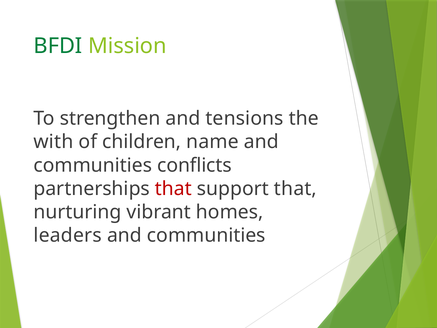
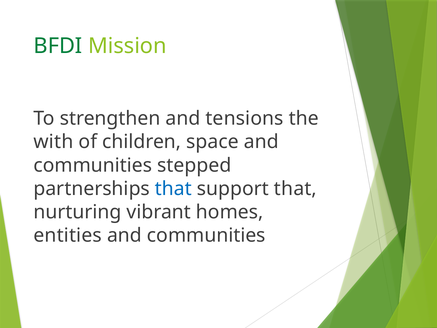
name: name -> space (213, 142)
conflicts: conflicts -> stepped (194, 165)
that colour: red -> blue (173, 188)
leaders: leaders -> entities (68, 235)
